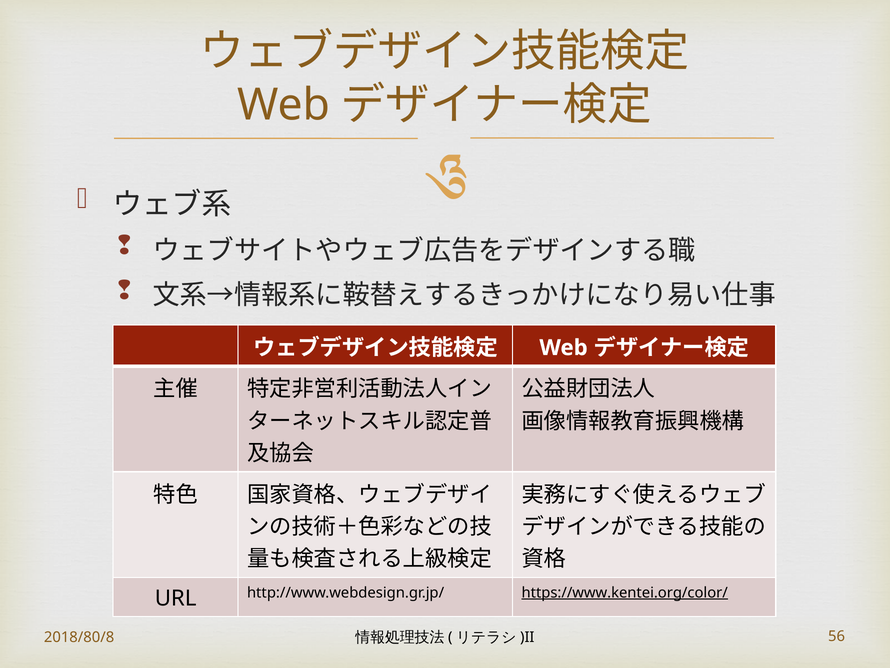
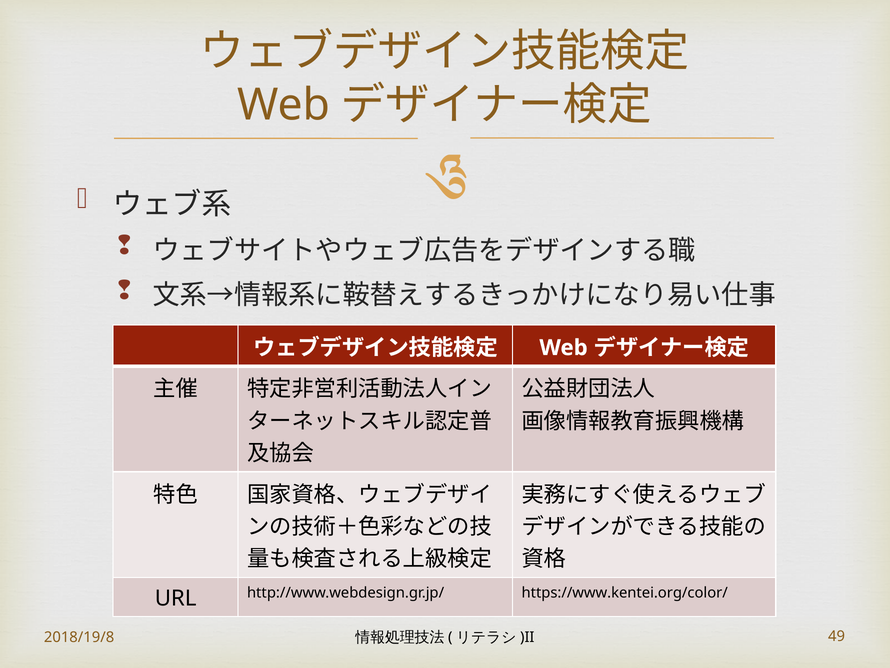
https://www.kentei.org/color/ underline: present -> none (625, 592)
2018/80/8: 2018/80/8 -> 2018/19/8 (79, 637)
56: 56 -> 49 (837, 636)
